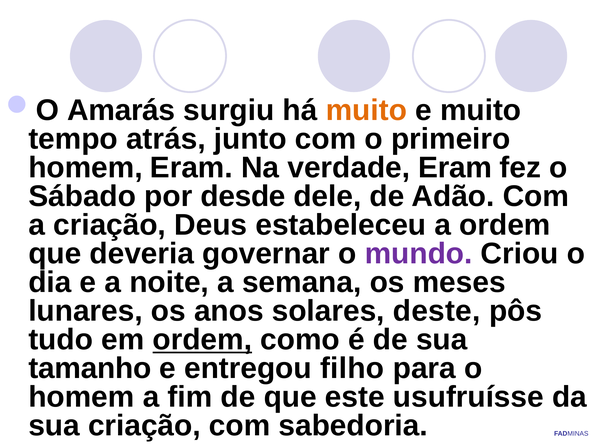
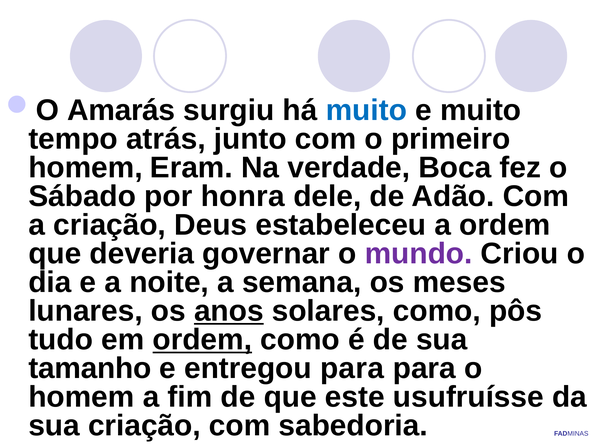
muito colour: orange -> blue (366, 110)
verdade Eram: Eram -> Boca (455, 167)
desde: desde -> honra (243, 196)
anos underline: none -> present (229, 311)
solares deste: deste -> como (437, 311)
entregou filho: filho -> para (352, 368)
